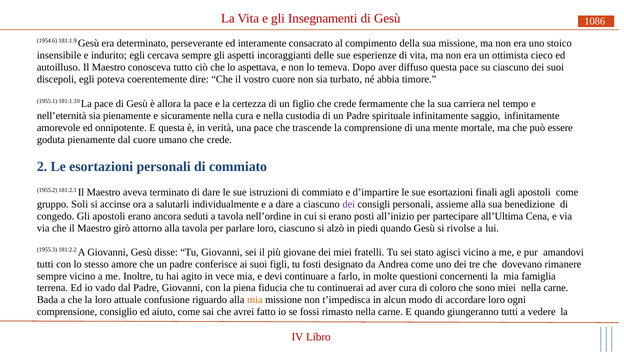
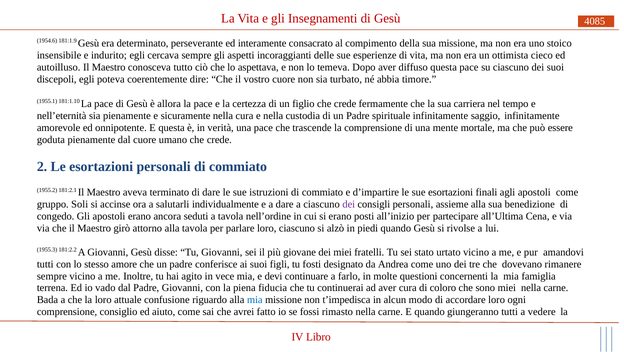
1086: 1086 -> 4085 (595, 22)
agisci: agisci -> urtato (448, 252)
mia colour: orange -> blue (255, 299)
